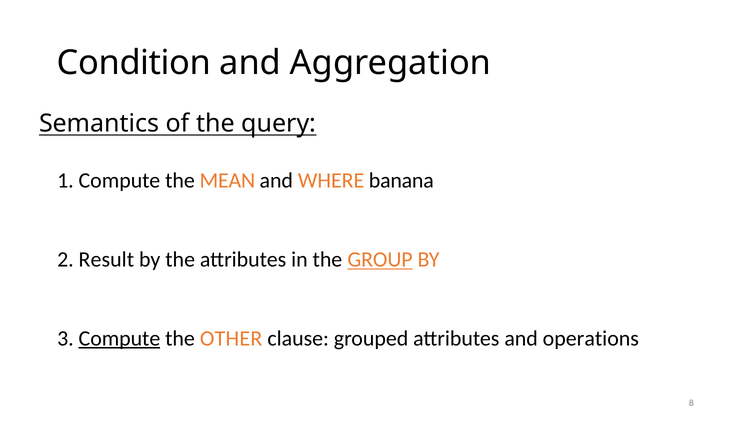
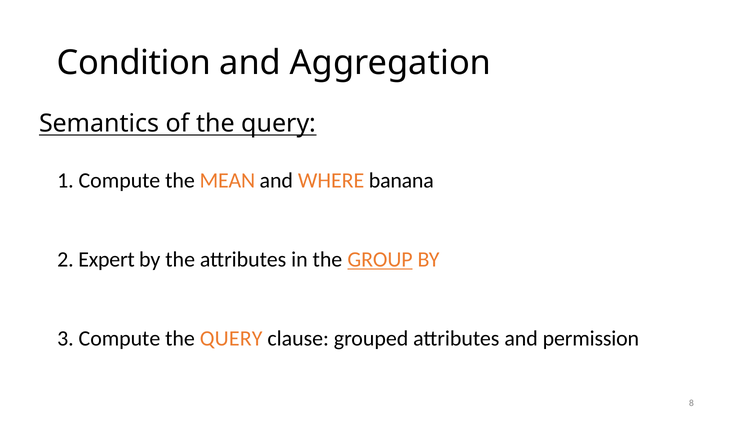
Result: Result -> Expert (107, 260)
Compute underline: present -> none (119, 339)
OTHER: OTHER -> QUERY (231, 339)
operations: operations -> permission (591, 339)
